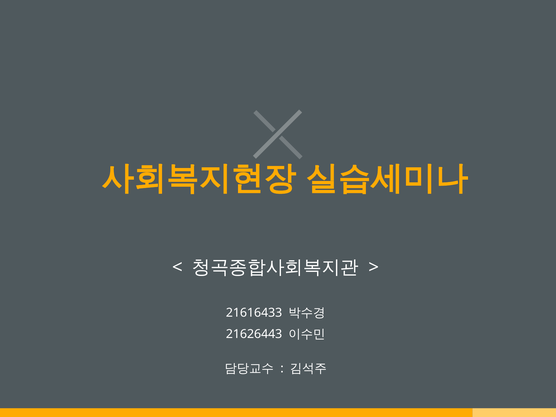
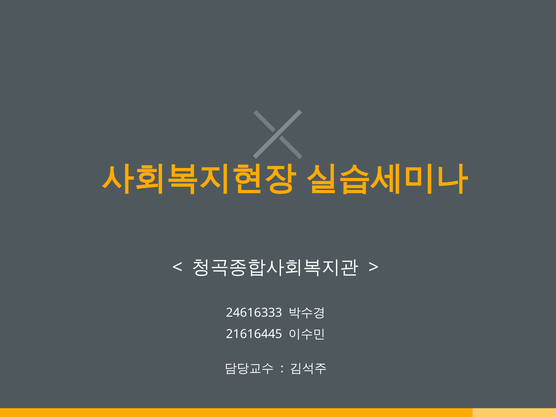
21616433: 21616433 -> 24616333 (254, 313)
21626443: 21626443 -> 21616445 (254, 334)
